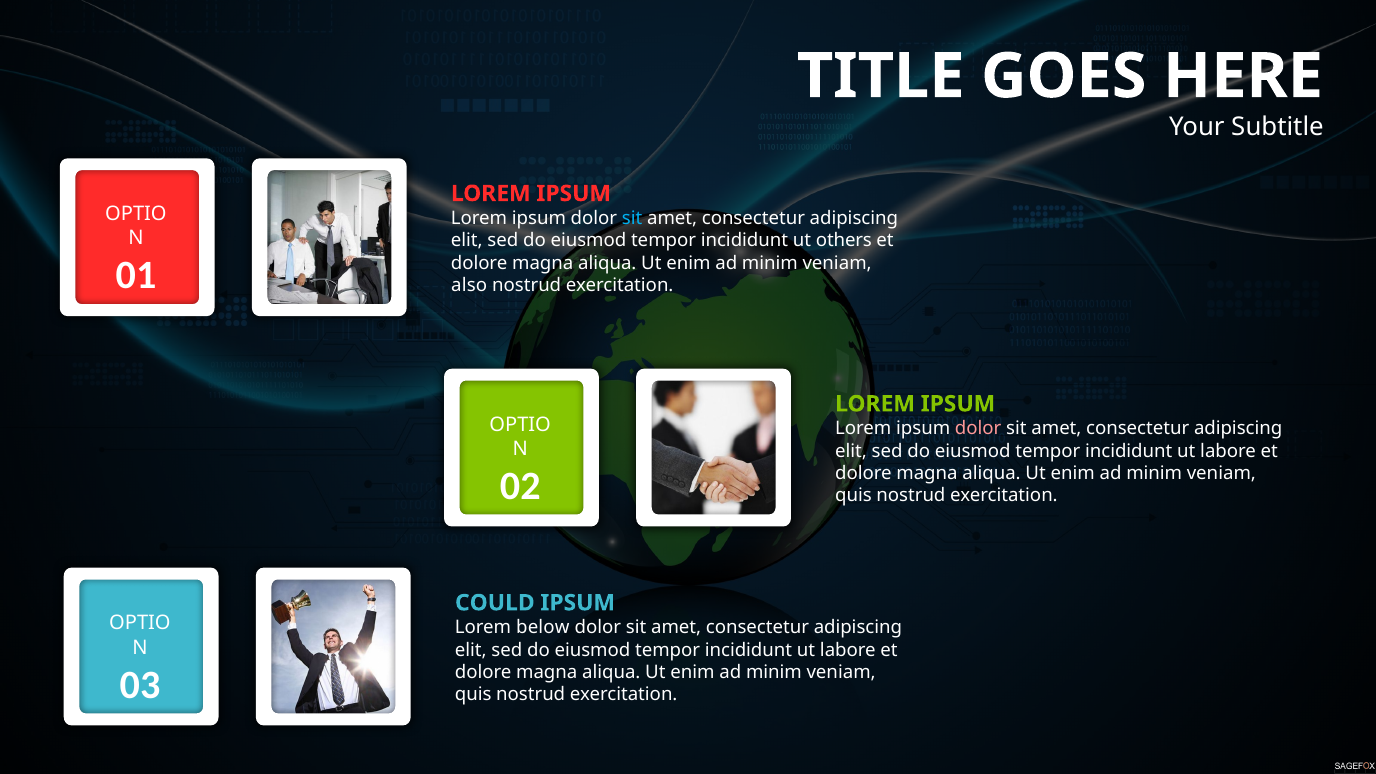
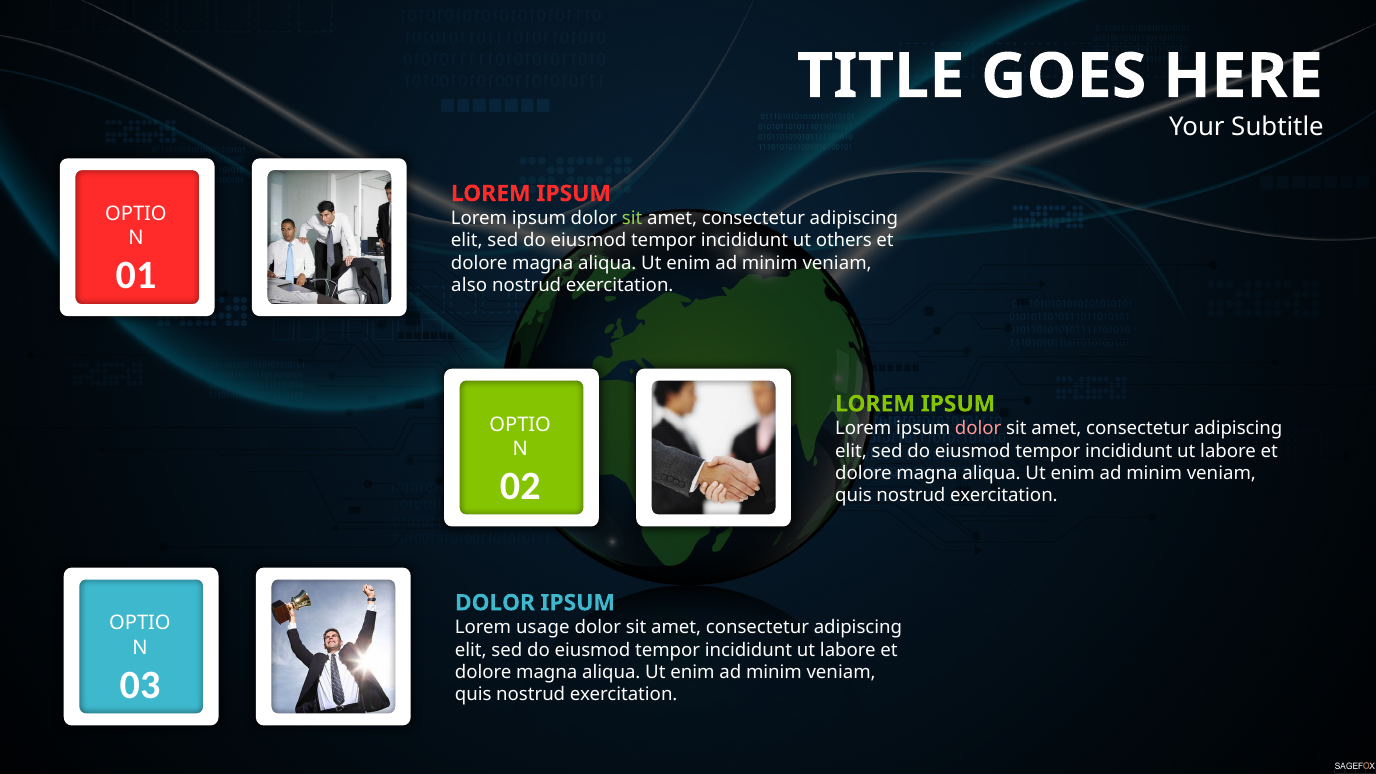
sit colour: light blue -> light green (632, 218)
COULD: COULD -> DOLOR (495, 603)
below: below -> usage (543, 627)
